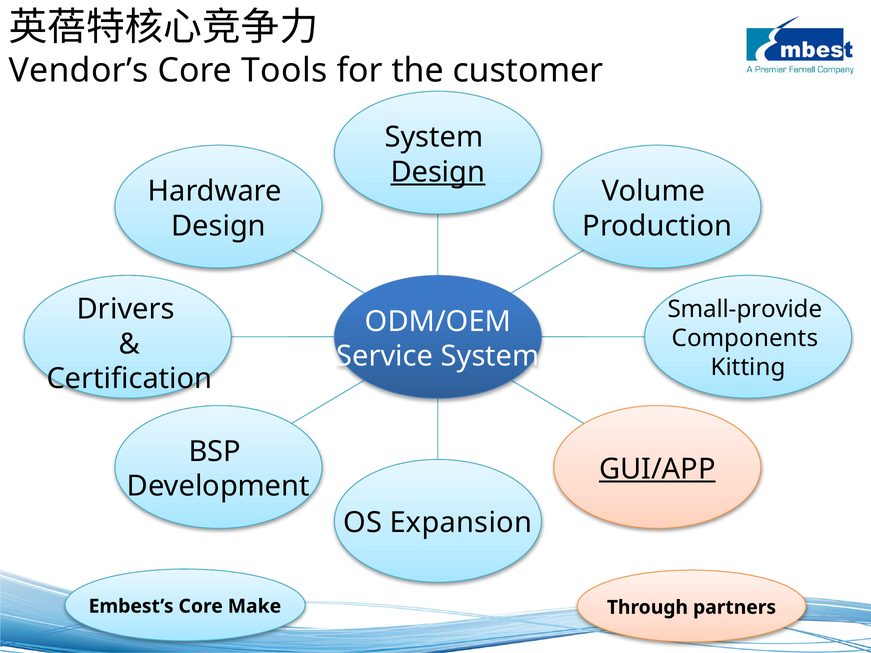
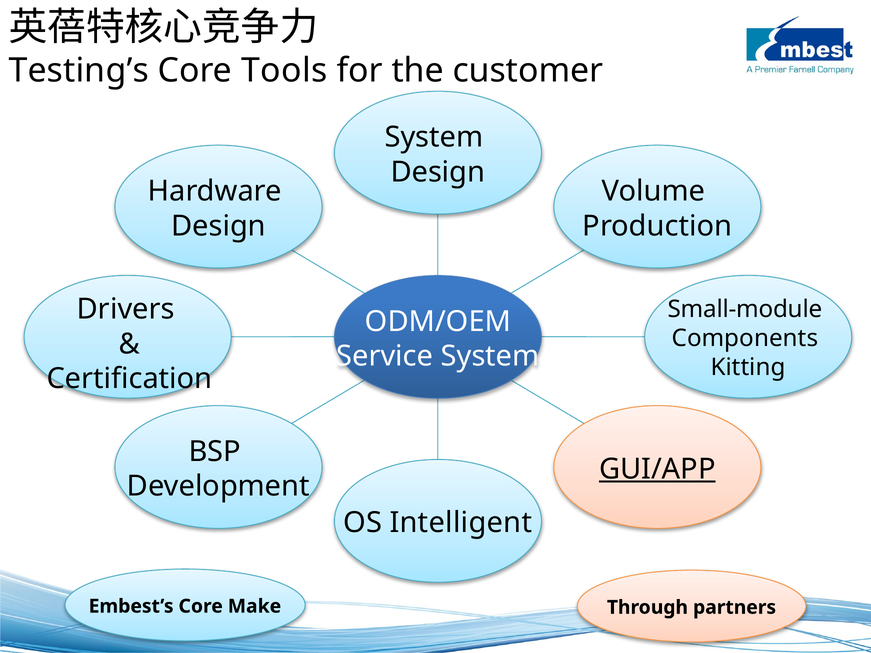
Vendor’s: Vendor’s -> Testing’s (79, 71)
Design underline: present -> none (438, 172)
Small-provide: Small-provide -> Small-module (745, 310)
Expansion: Expansion -> Intelligent (461, 523)
